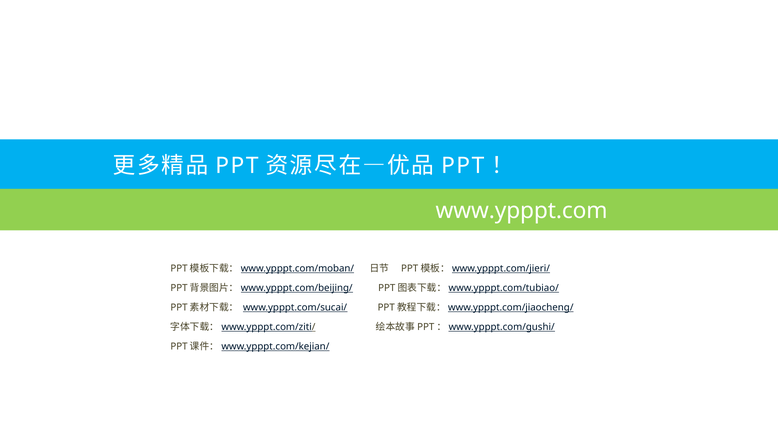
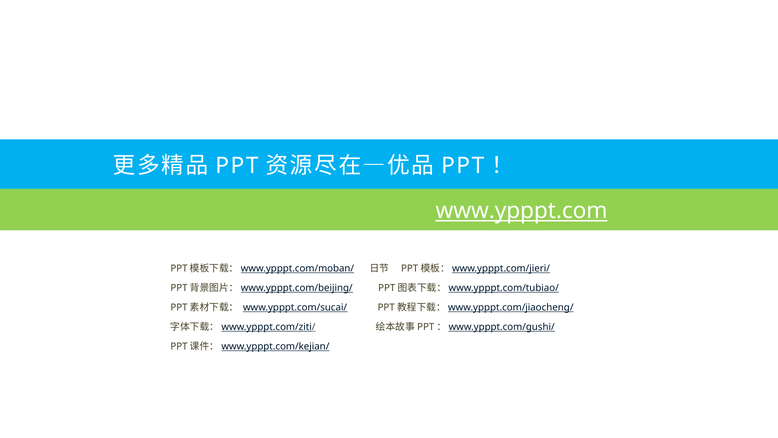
www.ypppt.com underline: none -> present (522, 211)
